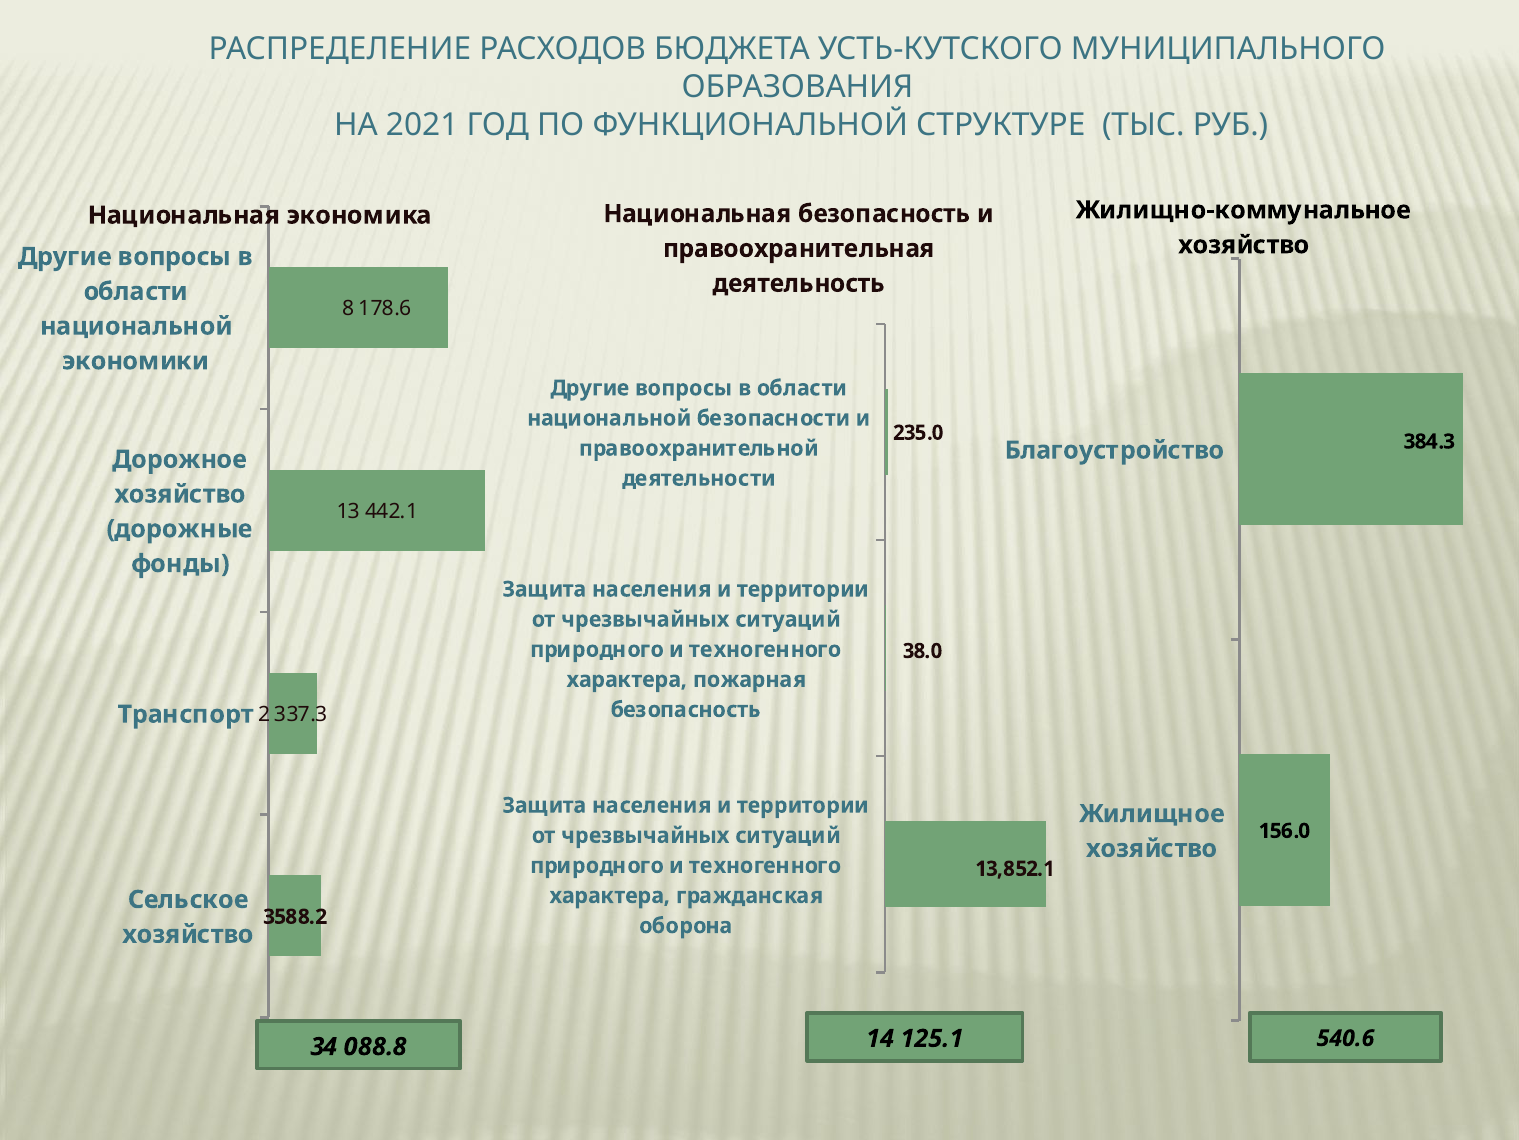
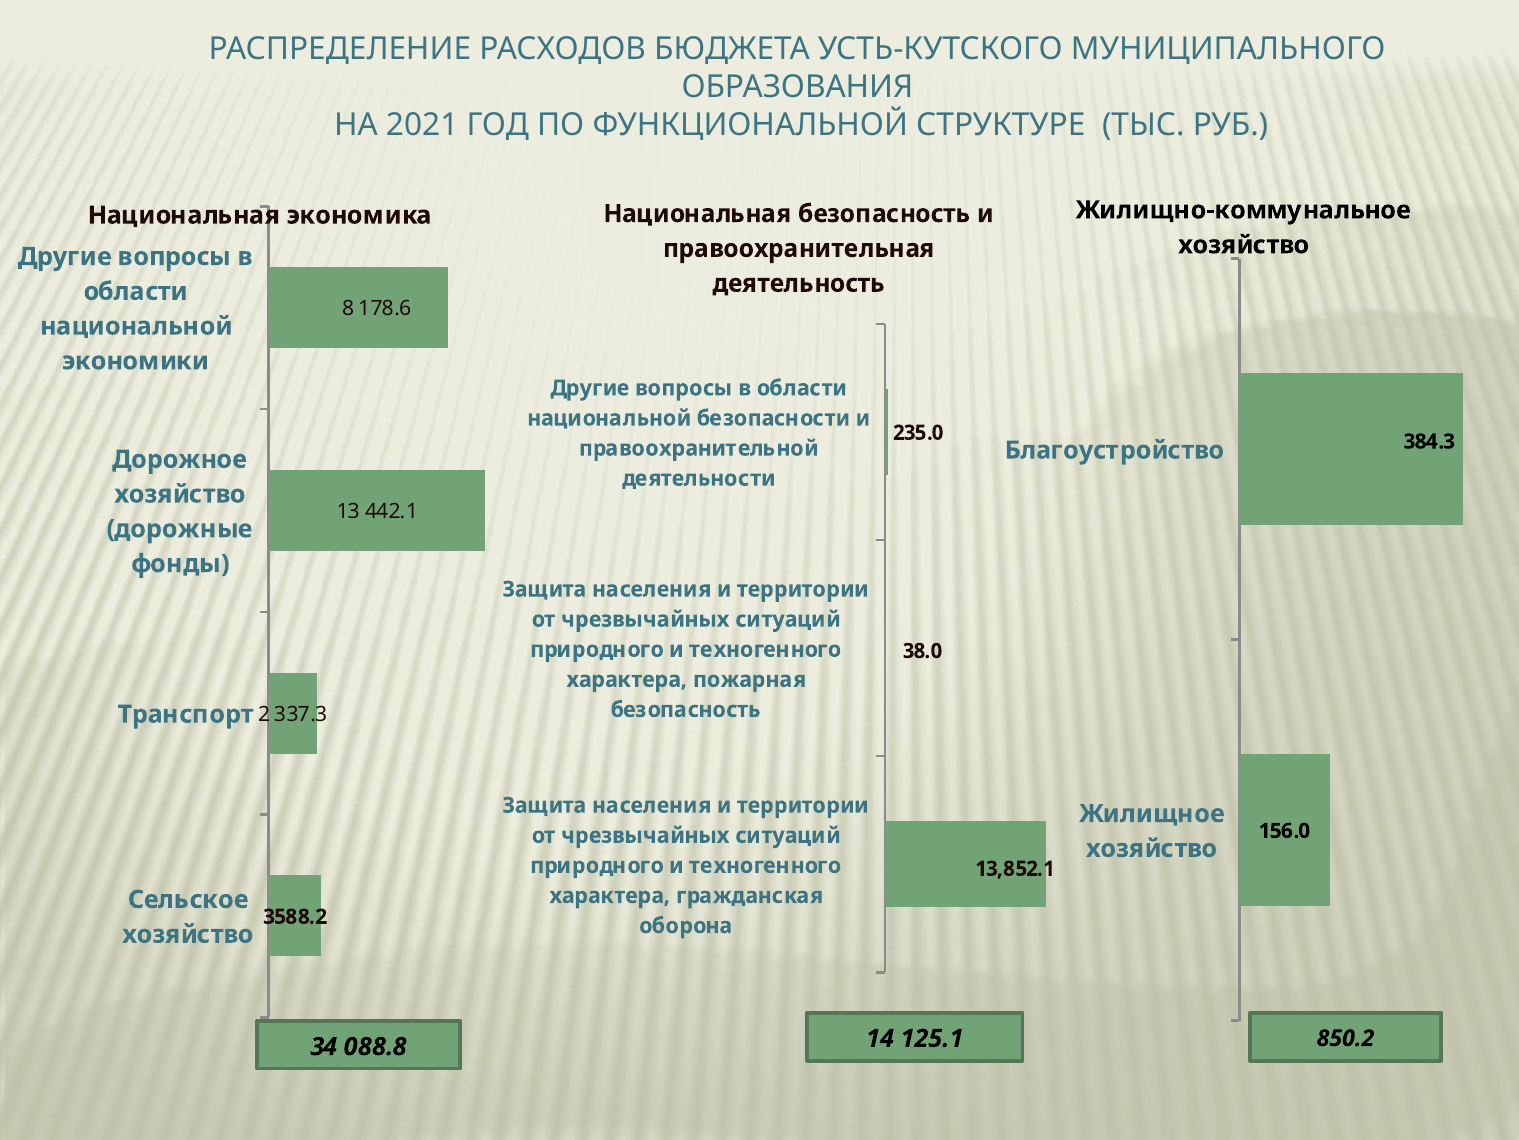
540.6: 540.6 -> 850.2 (1345, 1038)
